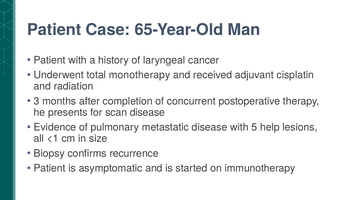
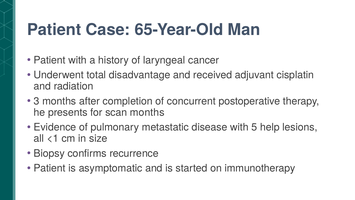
monotherapy: monotherapy -> disadvantage (140, 75)
scan disease: disease -> months (147, 112)
